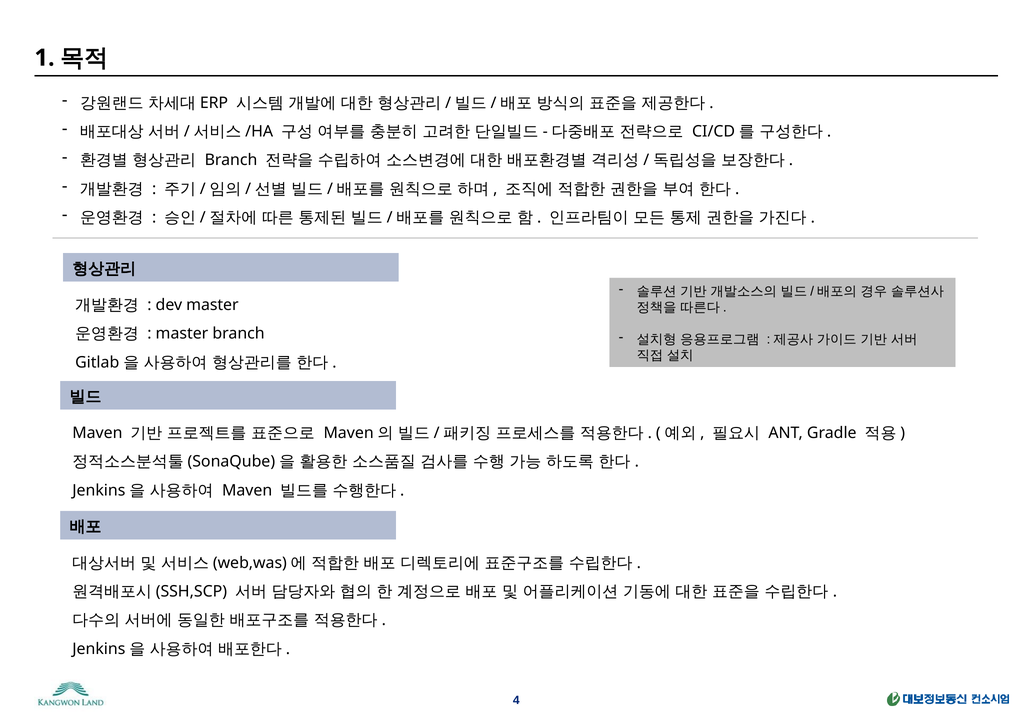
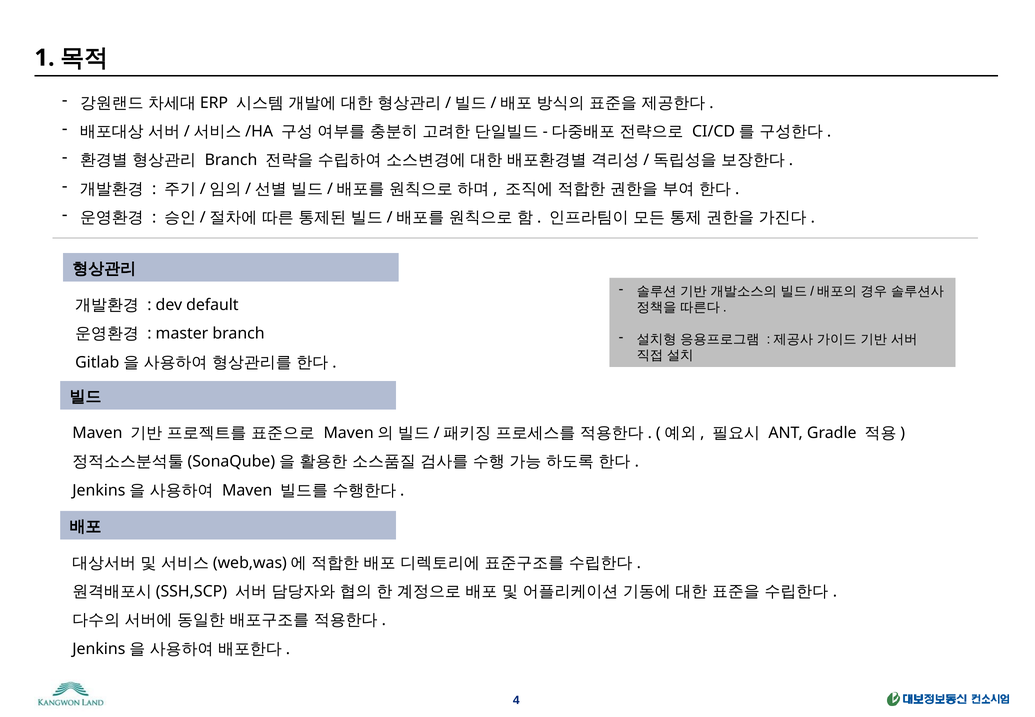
dev master: master -> default (212, 305)
